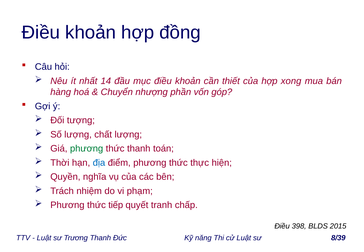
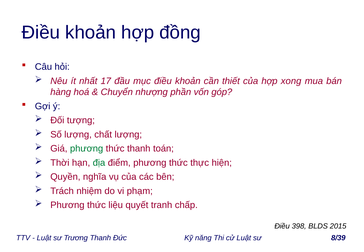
14: 14 -> 17 (106, 81)
địa colour: blue -> green (99, 163)
tiếp: tiếp -> liệu (116, 205)
